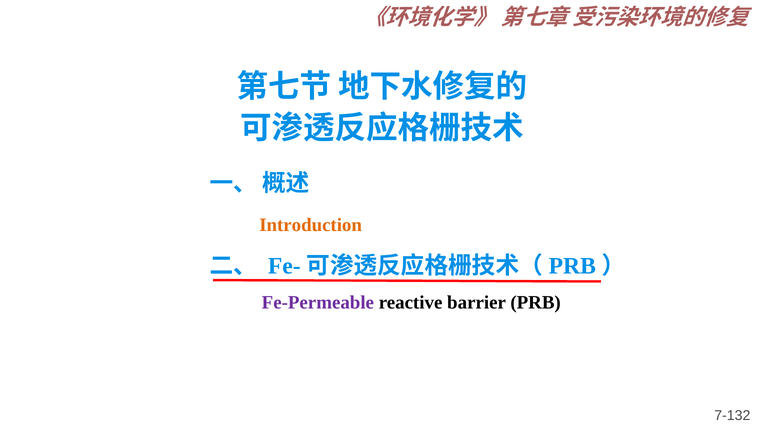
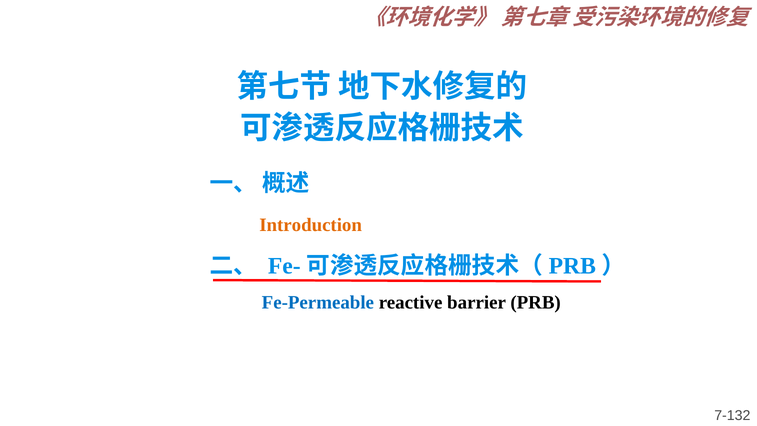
Fe-Permeable colour: purple -> blue (318, 302)
